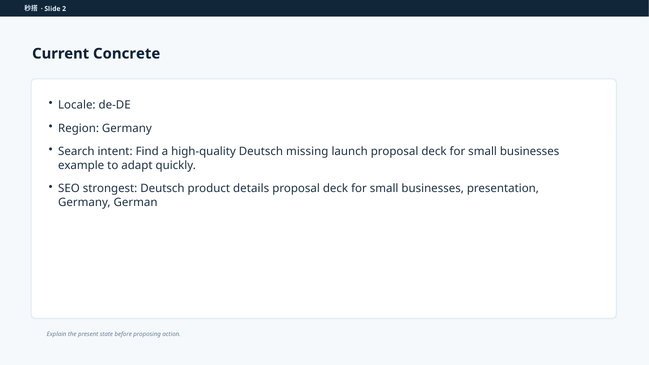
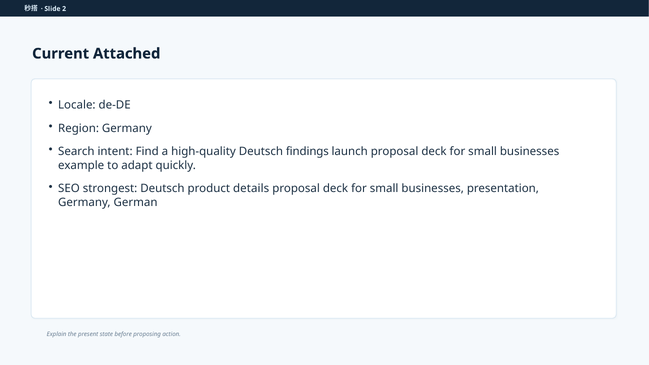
Concrete: Concrete -> Attached (127, 54)
missing: missing -> findings (307, 152)
